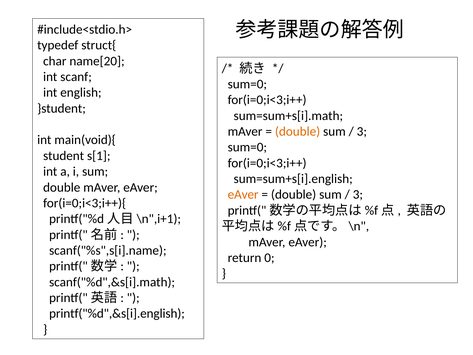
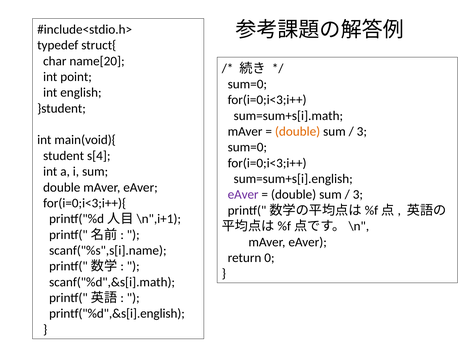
scanf: scanf -> point (76, 77)
s[1: s[1 -> s[4 (99, 156)
eAver colour: orange -> purple (243, 195)
